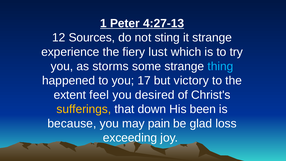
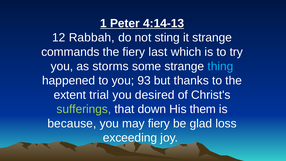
4:27-13: 4:27-13 -> 4:14-13 (164, 23)
Sources: Sources -> Rabbah (92, 38)
experience: experience -> commands (70, 52)
lust: lust -> last (158, 52)
17: 17 -> 93 (144, 81)
victory: victory -> thanks (191, 81)
feel: feel -> trial (99, 95)
sufferings colour: yellow -> light green (84, 109)
been: been -> them (203, 109)
may pain: pain -> fiery (159, 123)
